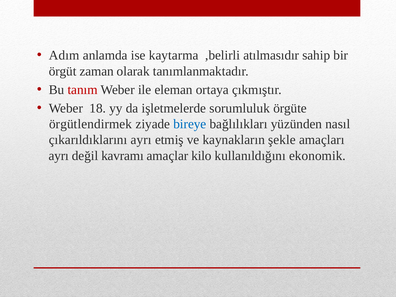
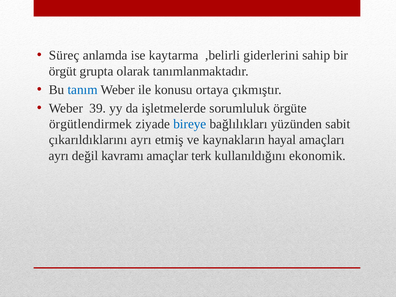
Adım: Adım -> Süreç (64, 55)
atılmasıdır: atılmasıdır -> giderlerini (271, 55)
zaman: zaman -> grupta (97, 71)
tanım colour: red -> blue (83, 90)
eleman: eleman -> konusu (174, 90)
18: 18 -> 39 (98, 108)
nasıl: nasıl -> sabit (338, 124)
şekle: şekle -> hayal (282, 140)
kilo: kilo -> terk (202, 156)
